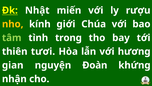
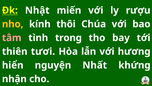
giới: giới -> thôi (66, 24)
tâm colour: light green -> pink (12, 38)
gian: gian -> hiển (13, 65)
Đoàn: Đoàn -> Nhất (95, 65)
